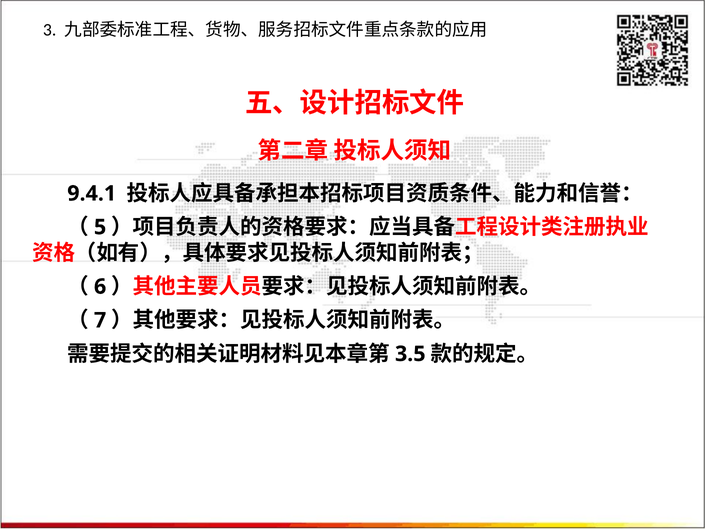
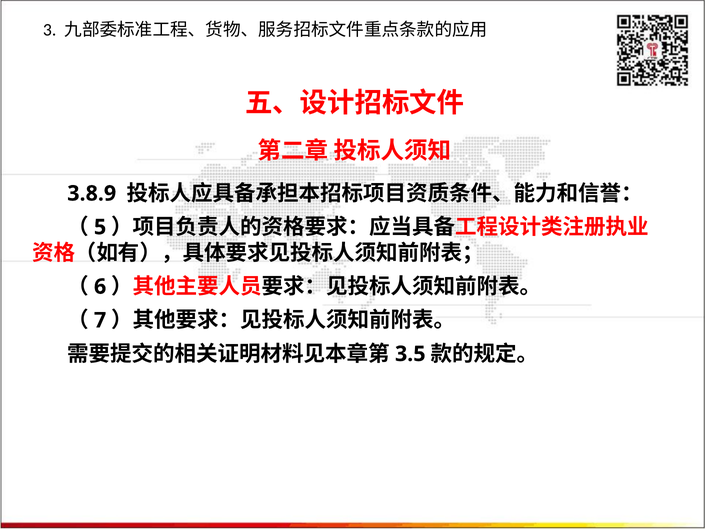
9.4.1: 9.4.1 -> 3.8.9 (92, 193)
